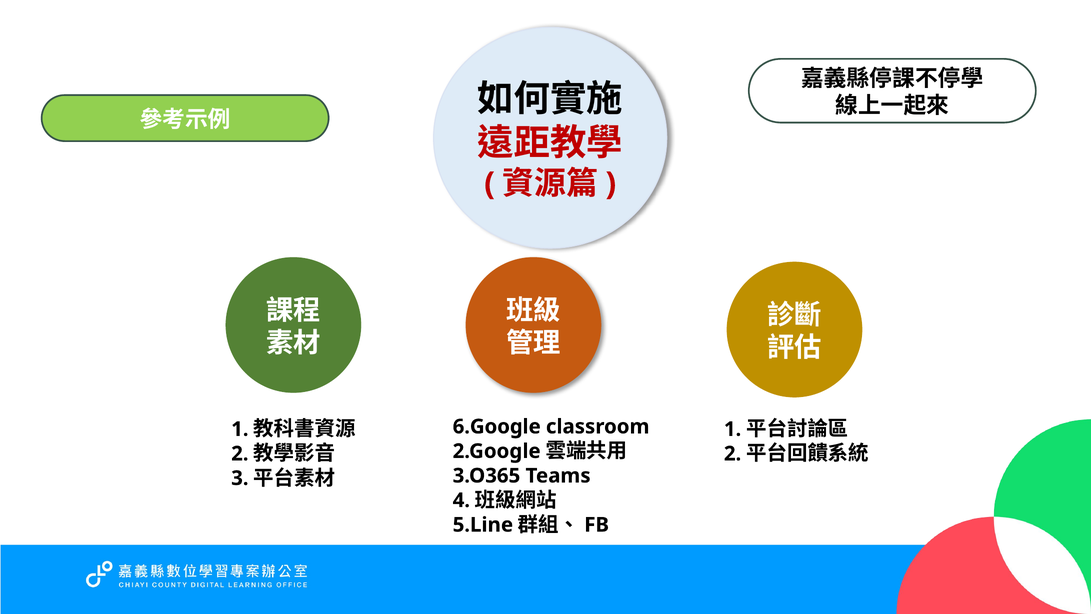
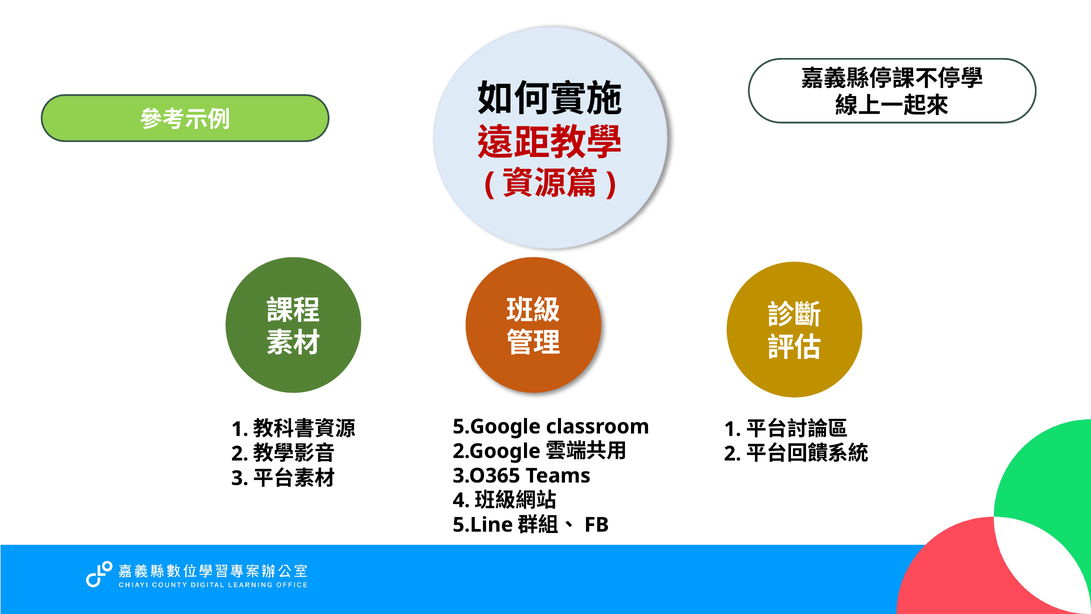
6.Google: 6.Google -> 5.Google (497, 426)
